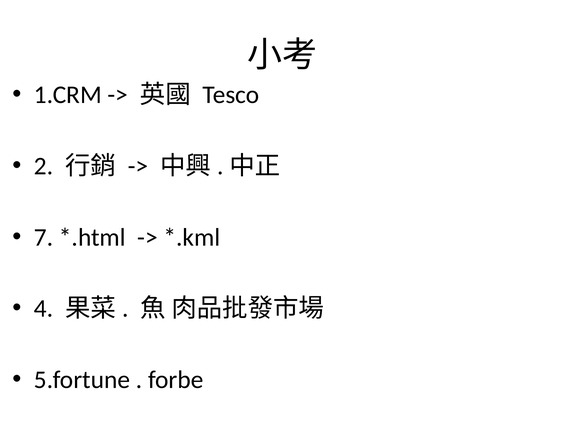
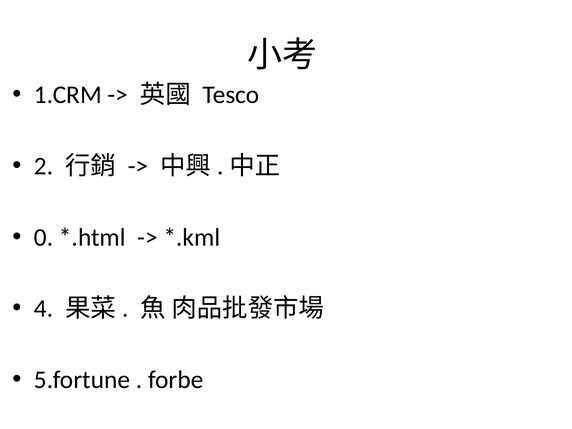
7: 7 -> 0 (44, 237)
